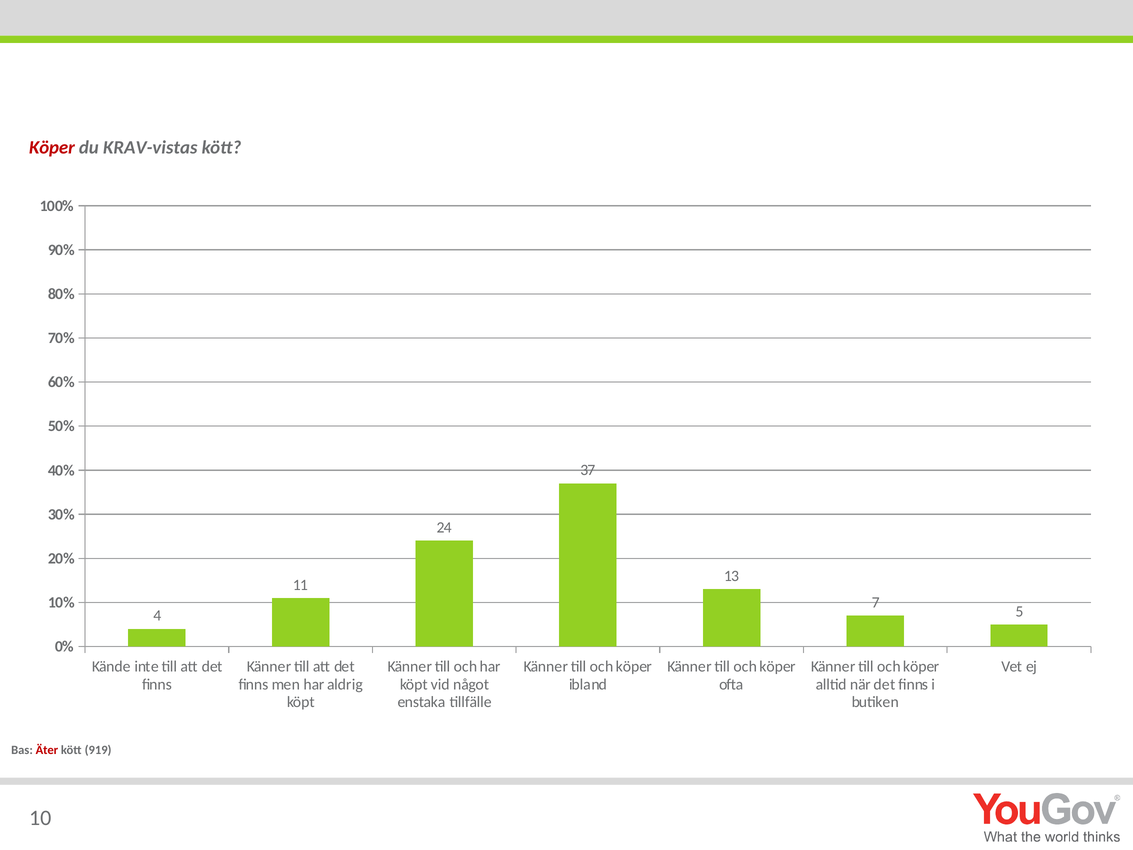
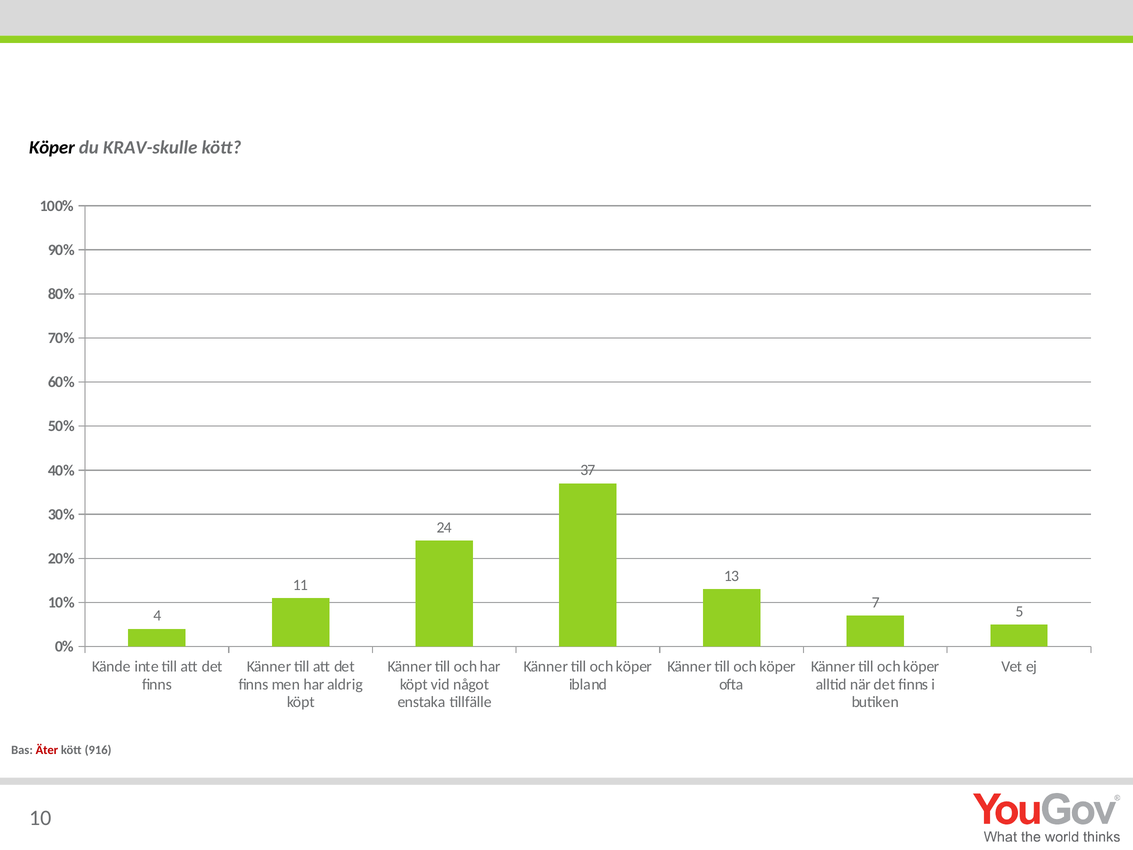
Köper colour: red -> black (52, 148)
KRAV-vistas: KRAV-vistas -> KRAV-skulle (150, 148)
919: 919 -> 916 (98, 750)
